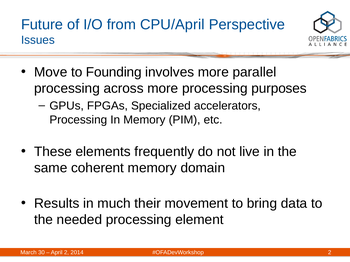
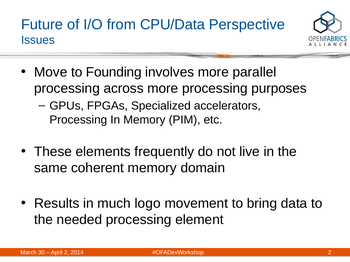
CPU/April: CPU/April -> CPU/Data (172, 25)
their: their -> logo (148, 204)
